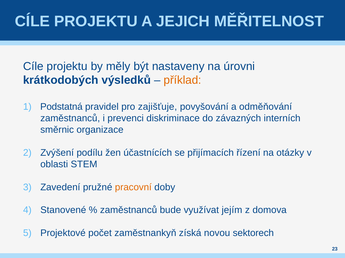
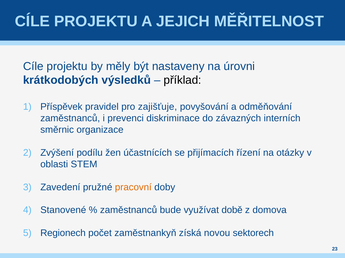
příklad colour: orange -> black (182, 80)
Podstatná: Podstatná -> Příspěvek (61, 107)
jejím: jejím -> době (232, 211)
Projektové: Projektové -> Regionech (63, 234)
